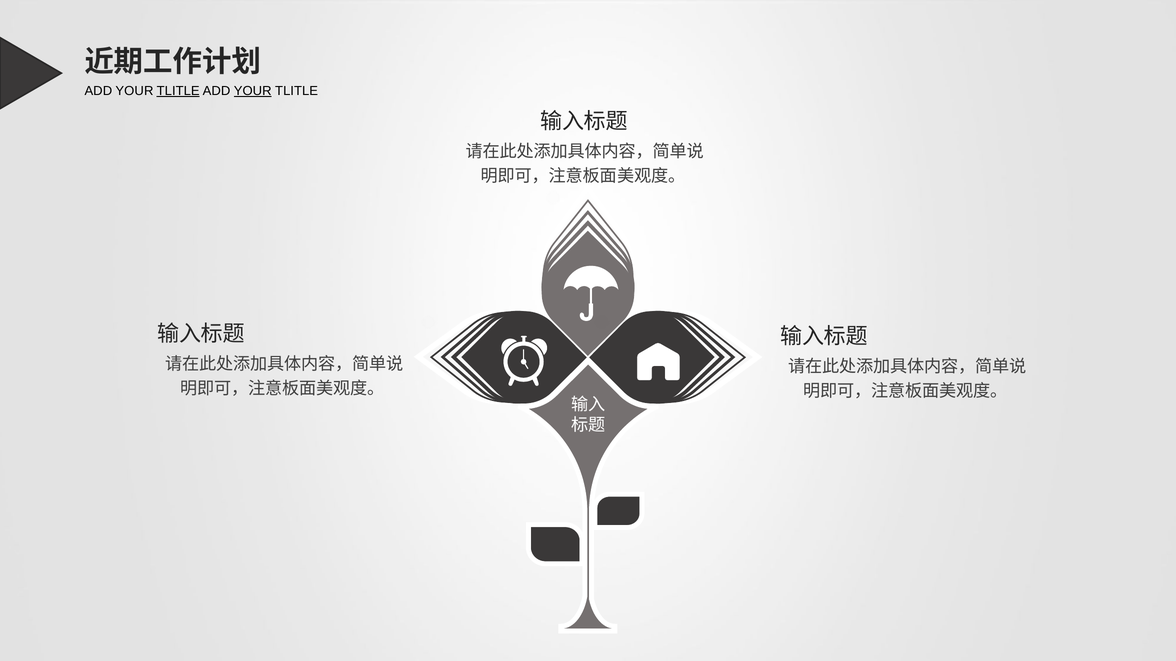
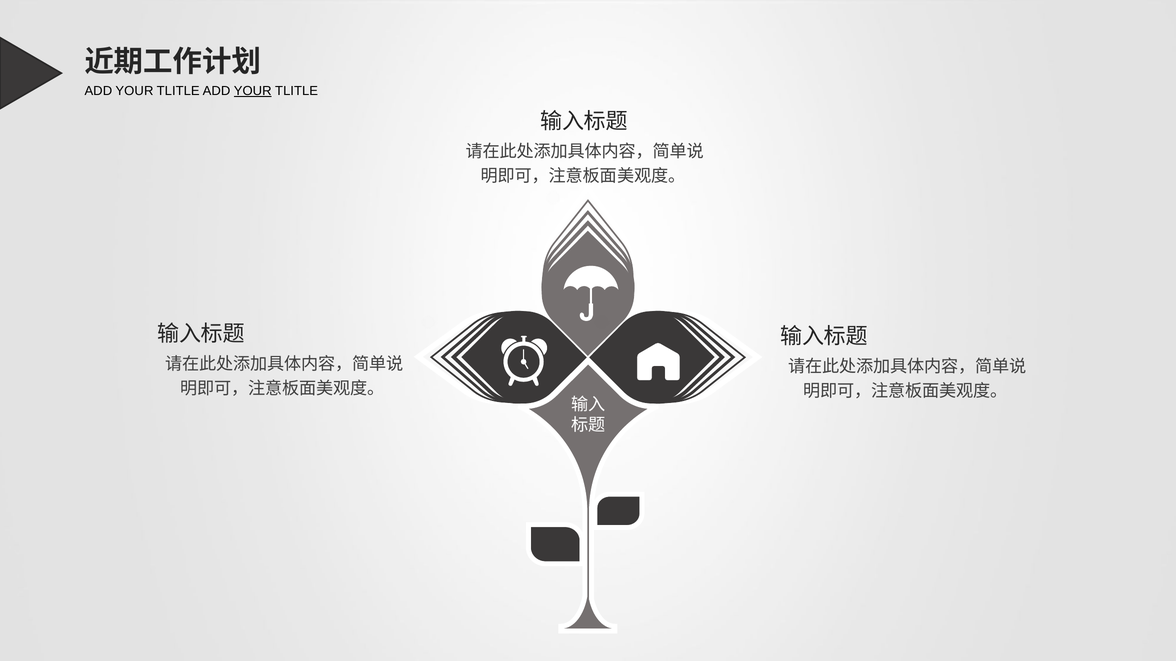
TLITLE underline: present -> none (178, 91)
